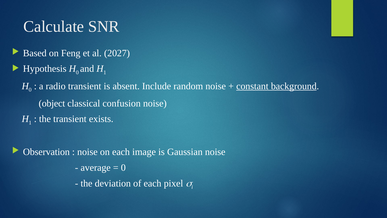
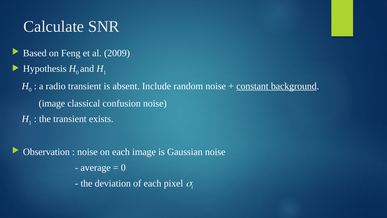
2027: 2027 -> 2009 (117, 53)
object: object -> image (52, 103)
